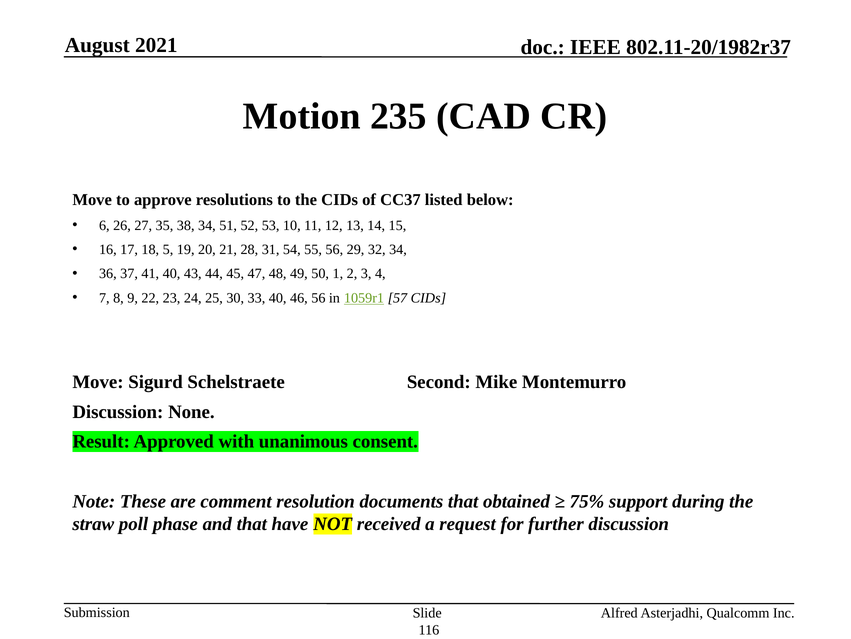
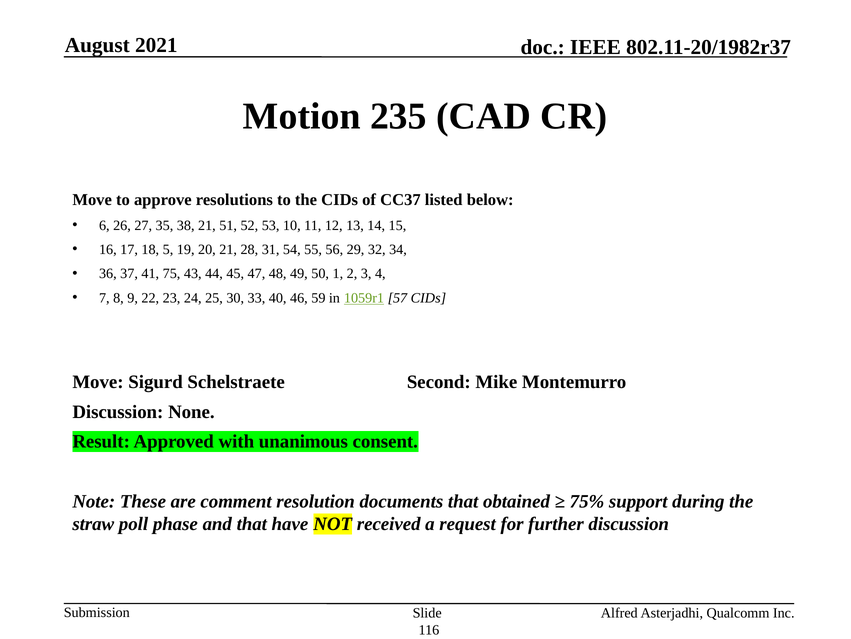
38 34: 34 -> 21 (207, 225)
41 40: 40 -> 75 (172, 273)
46 56: 56 -> 59 (318, 297)
